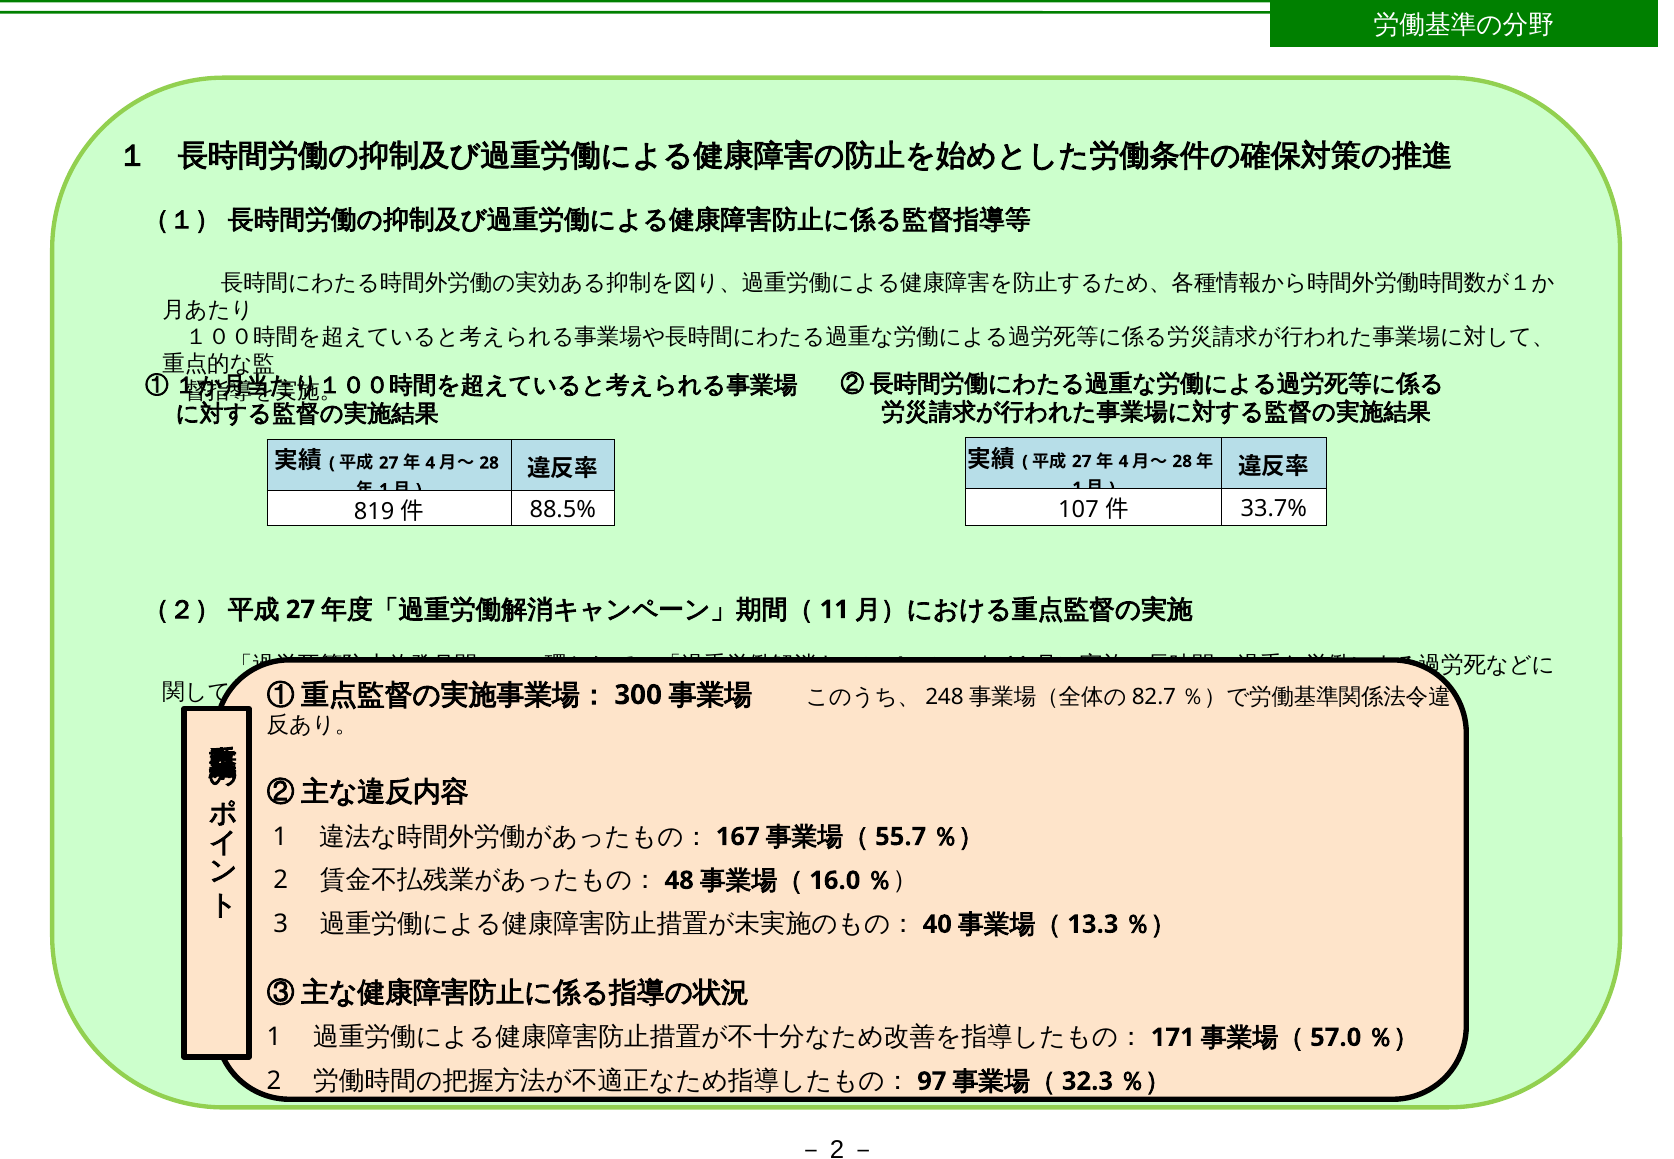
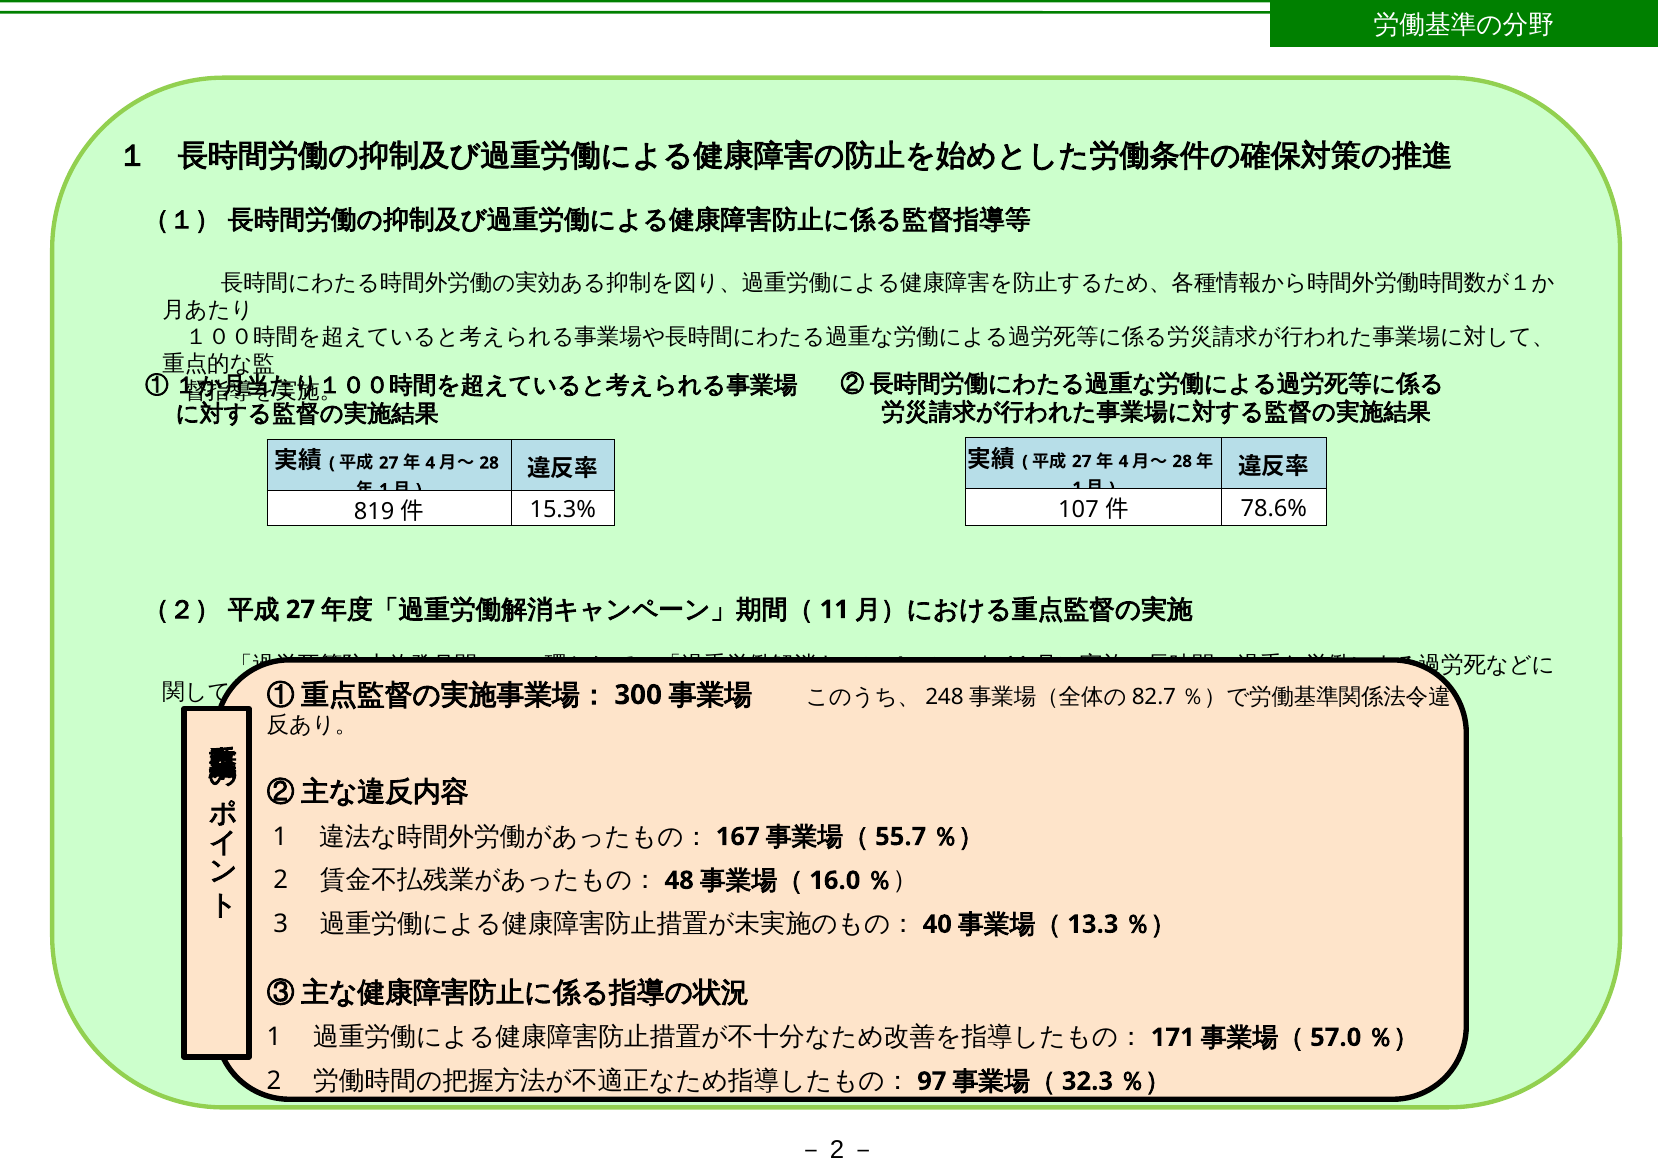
33.7%: 33.7% -> 78.6% (1274, 509)
88.5%: 88.5% -> 15.3% (563, 510)
